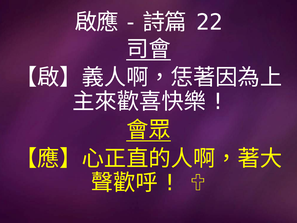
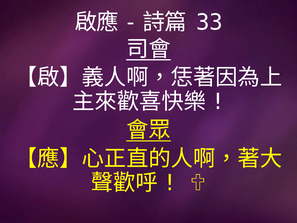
22: 22 -> 33 (209, 22)
